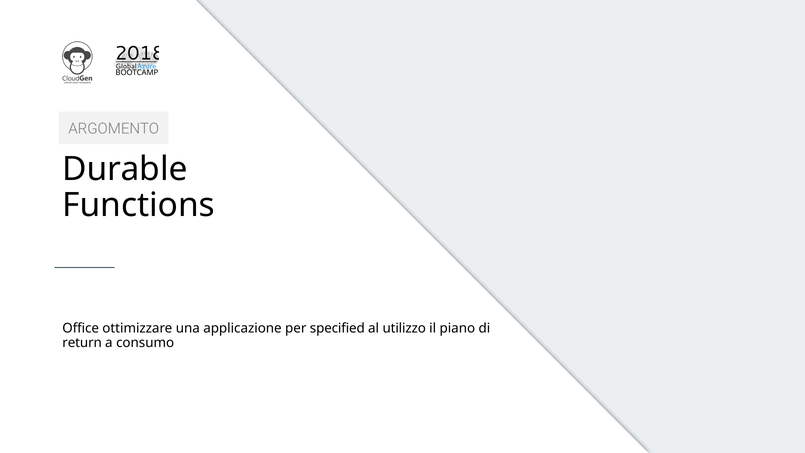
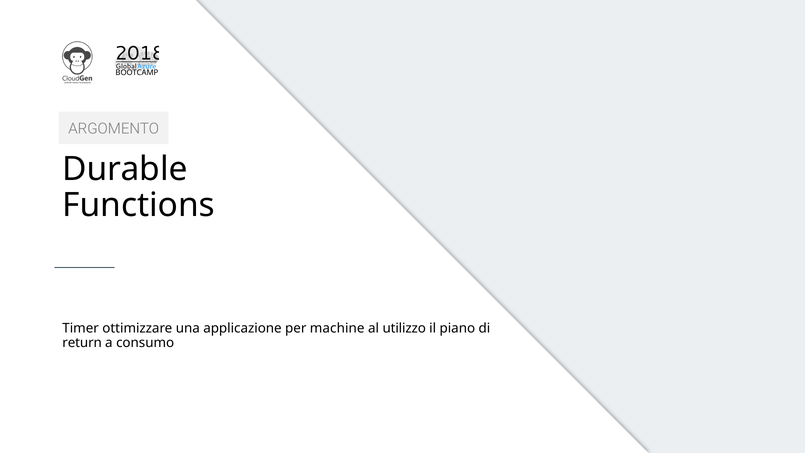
Office: Office -> Timer (81, 328)
specified: specified -> machine (337, 328)
